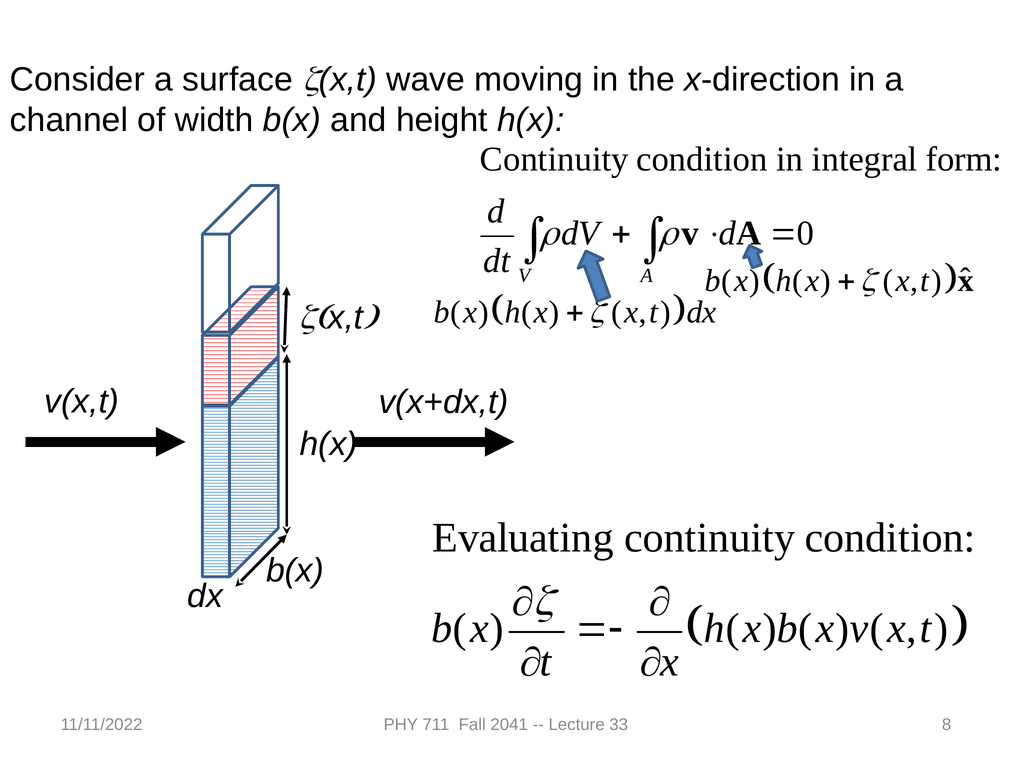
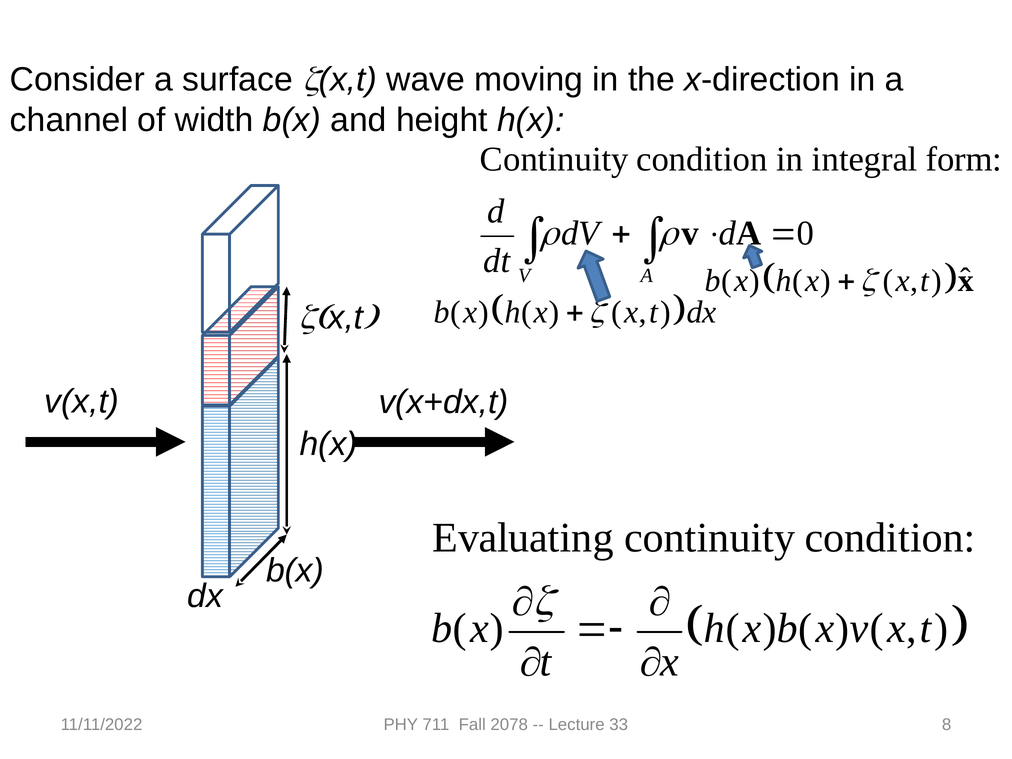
2041: 2041 -> 2078 (509, 725)
